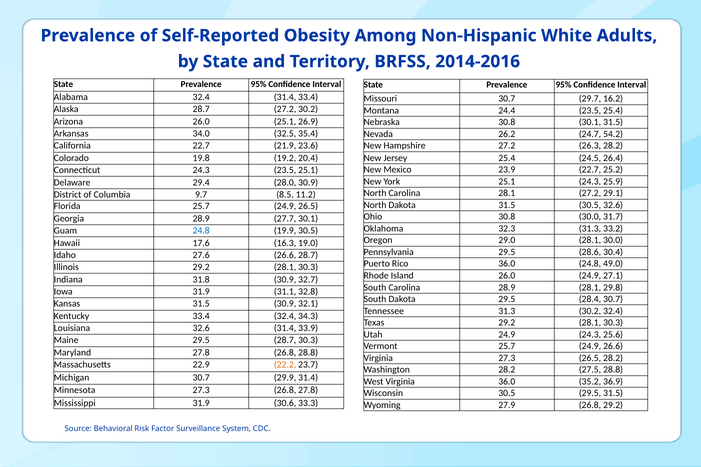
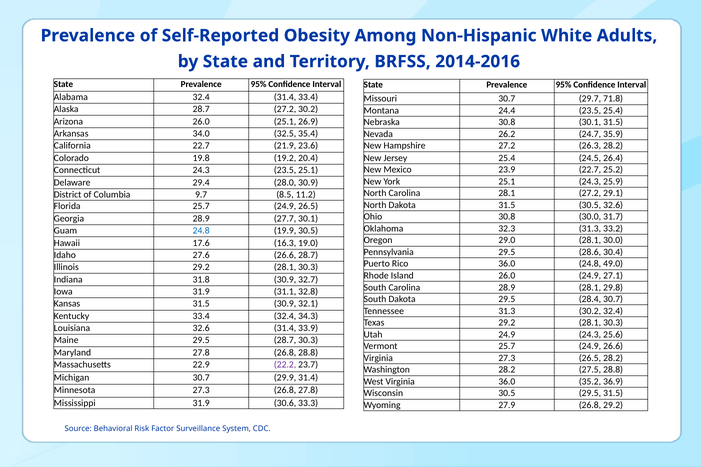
16.2: 16.2 -> 71.8 (613, 99)
54.2: 54.2 -> 35.9 (613, 134)
22.2 colour: orange -> purple (285, 365)
